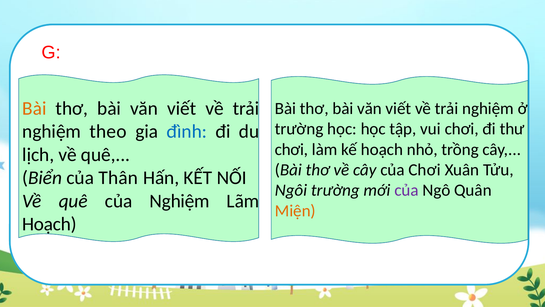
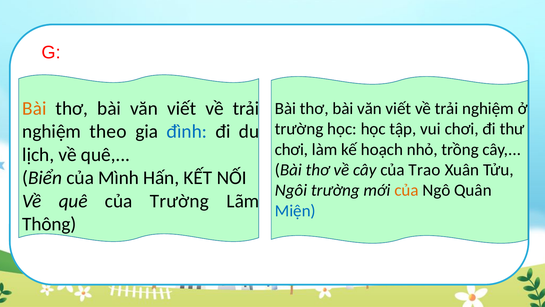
của Chơi: Chơi -> Trao (425, 170)
Thân: Thân -> Mình (119, 178)
của colour: purple -> orange (407, 190)
của Nghiệm: Nghiệm -> Trường (179, 201)
Miện colour: orange -> blue (295, 211)
Hoạch: Hoạch -> Thông (49, 224)
